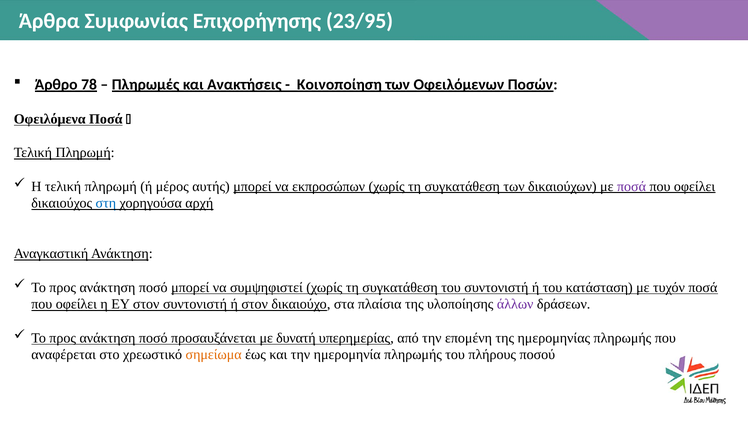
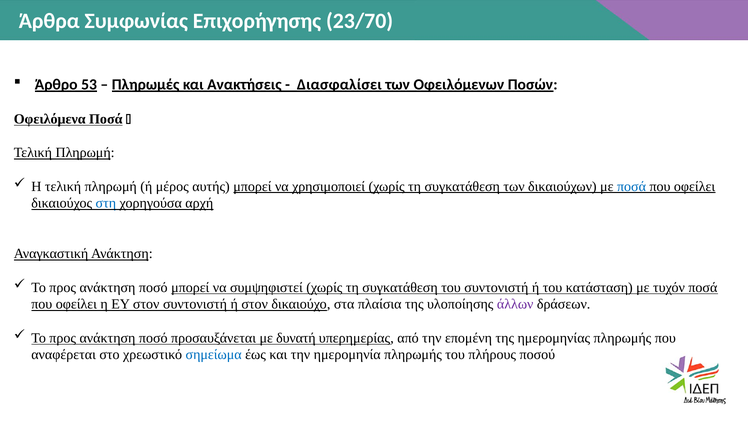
23/95: 23/95 -> 23/70 (360, 21)
78: 78 -> 53 (89, 84)
Κοινοποίηση: Κοινοποίηση -> Διασφαλίσει (339, 84)
εκπροσώπων: εκπροσώπων -> χρησιμοποιεί (329, 186)
ποσά colour: purple -> blue (632, 186)
σημείωμα colour: orange -> blue (214, 355)
